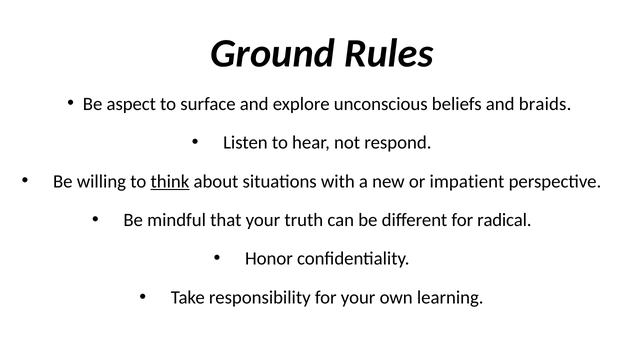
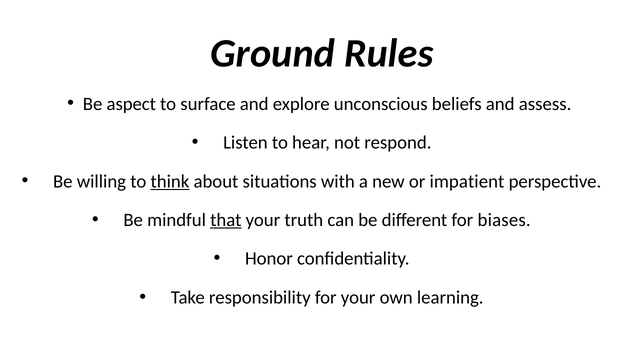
braids: braids -> assess (545, 104)
that underline: none -> present (226, 220)
radical: radical -> biases (504, 220)
